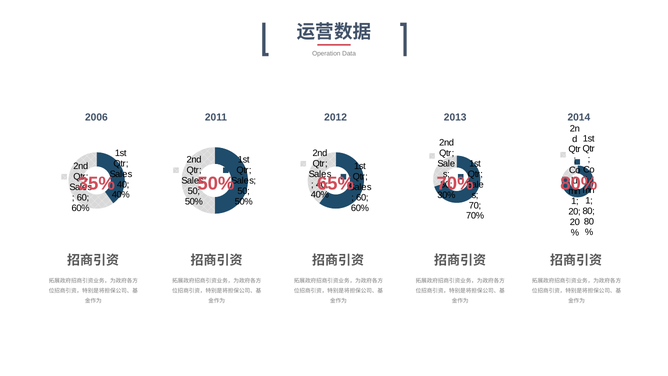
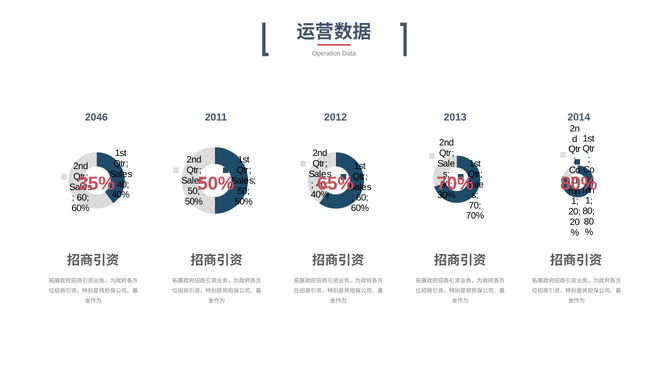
2006: 2006 -> 2046 (96, 118)
